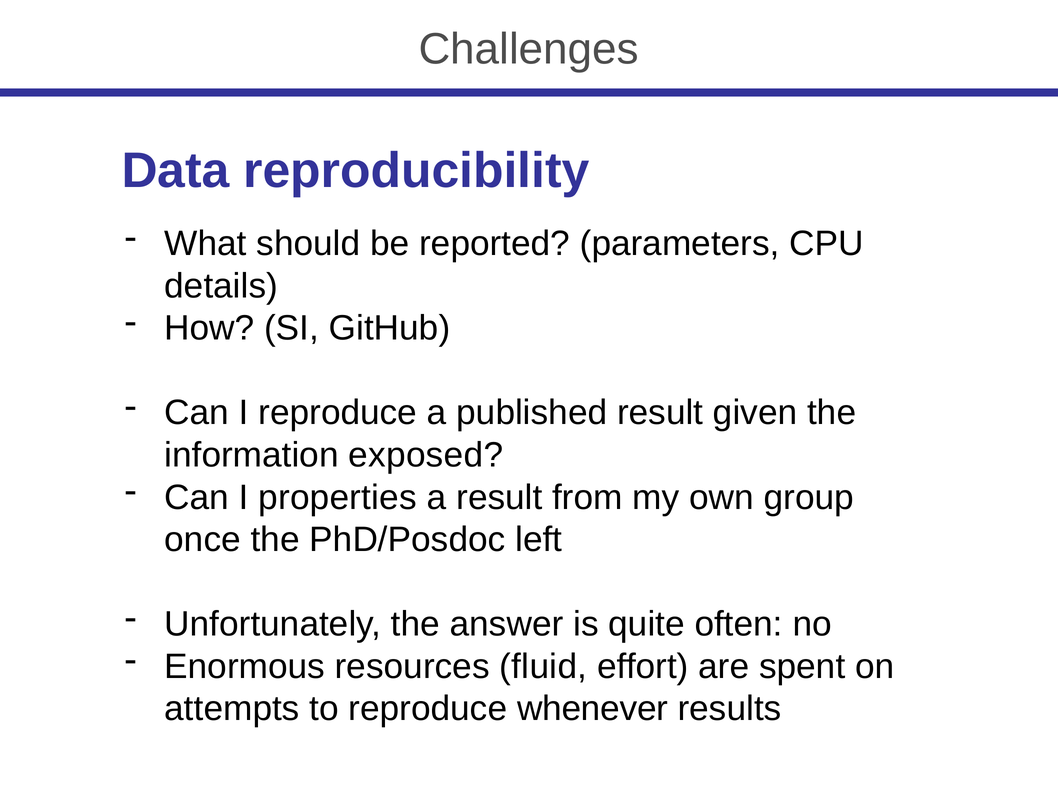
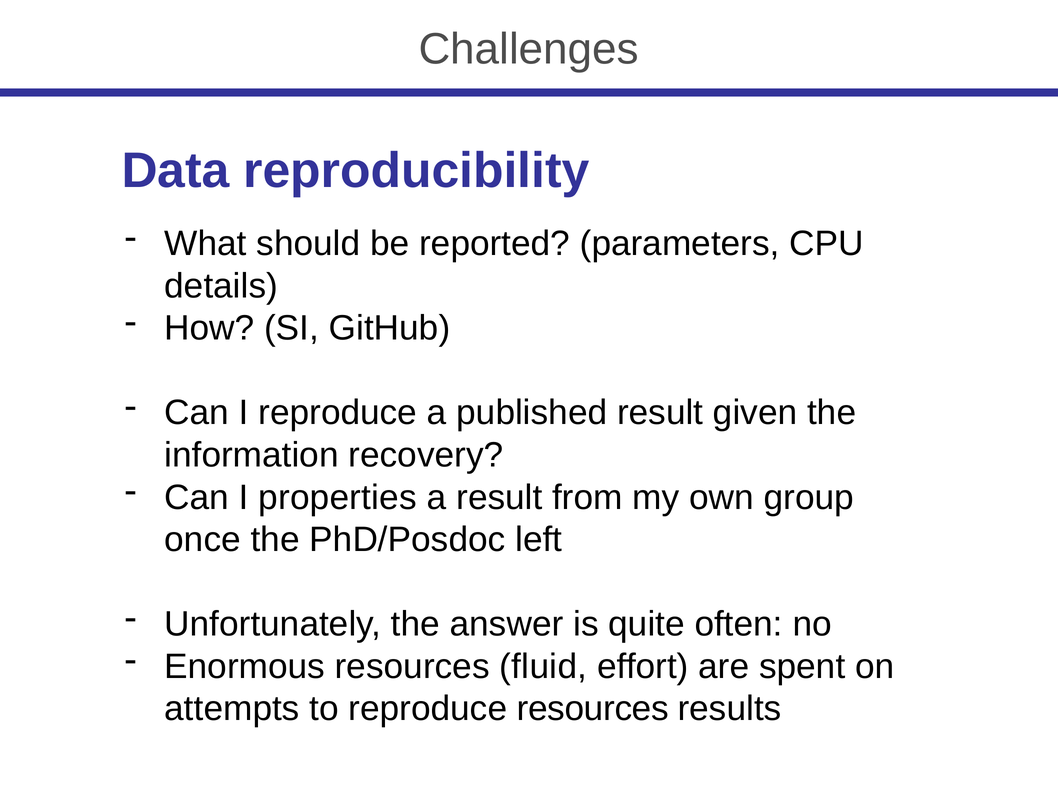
exposed: exposed -> recovery (426, 455)
reproduce whenever: whenever -> resources (593, 709)
